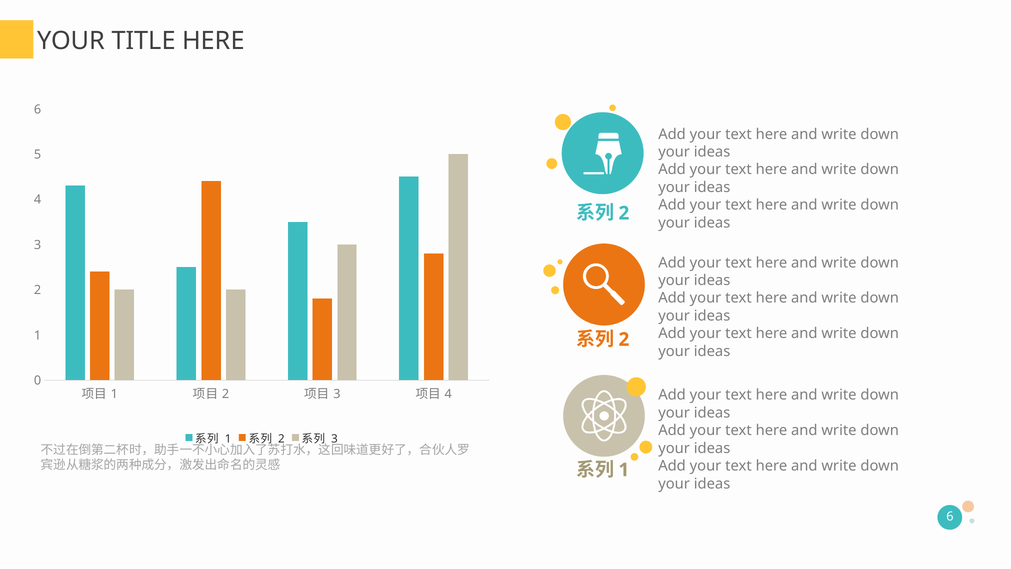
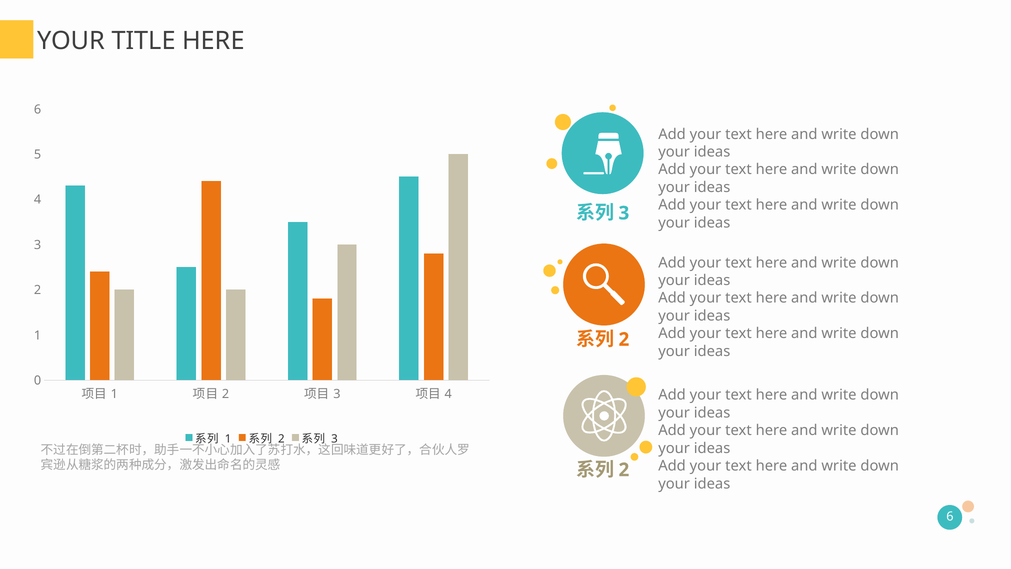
2: 2 -> 3 (624, 213)
1: 1 -> 2 (624, 470)
